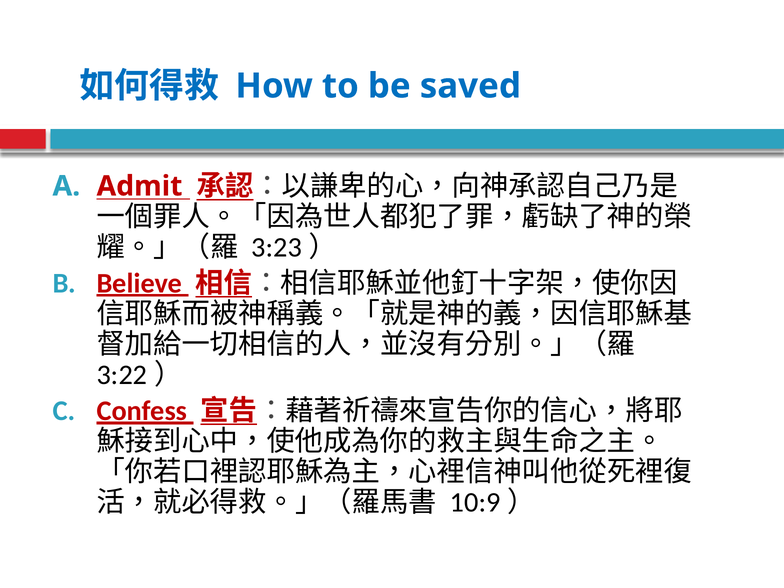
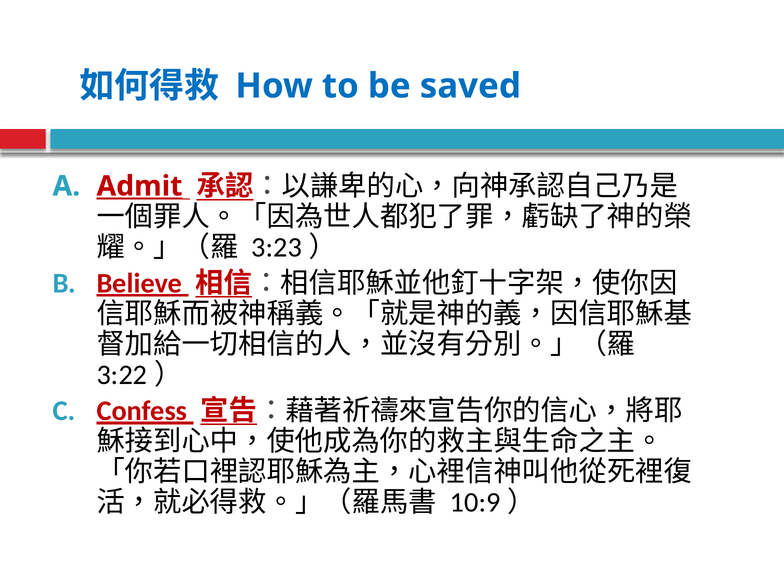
Admit underline: none -> present (140, 186)
